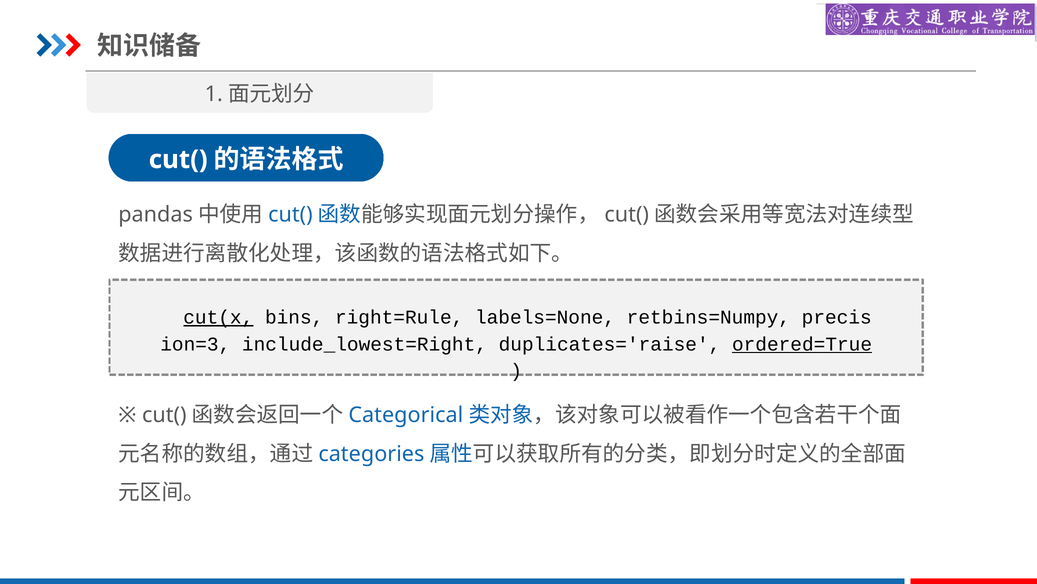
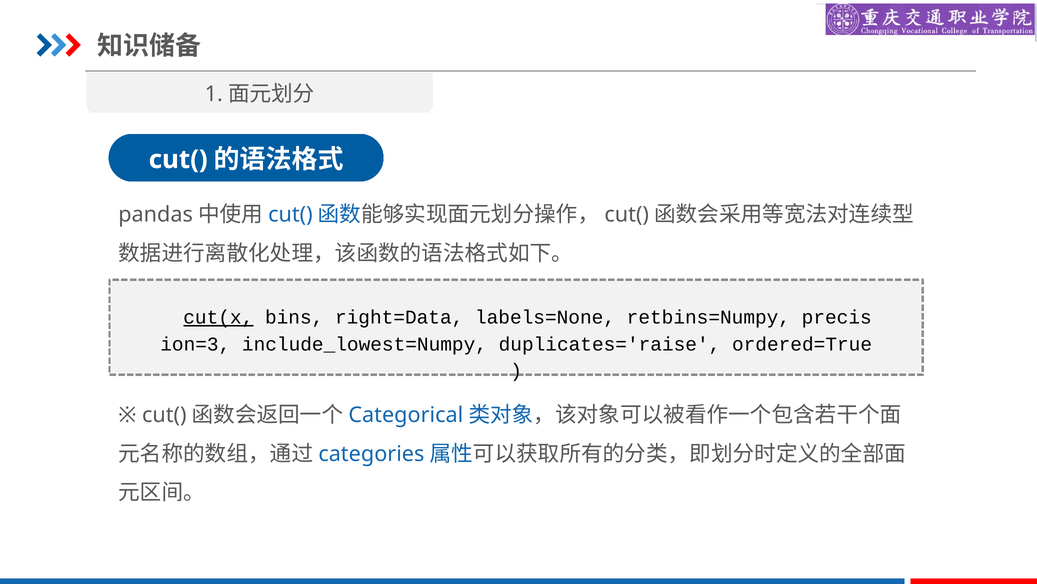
right=Rule: right=Rule -> right=Data (399, 317)
include_lowest=Right: include_lowest=Right -> include_lowest=Numpy (364, 344)
ordered=True underline: present -> none (802, 344)
